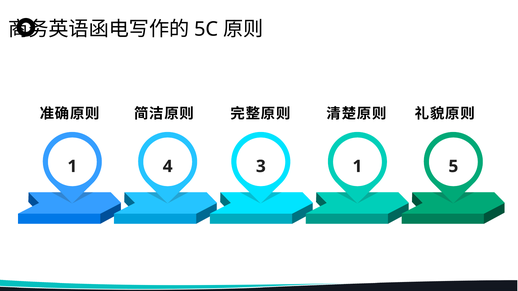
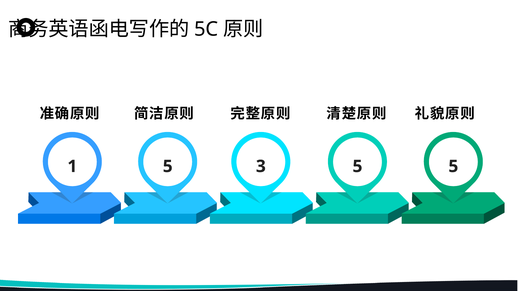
1 4: 4 -> 5 (168, 167)
3 1: 1 -> 5 (357, 167)
